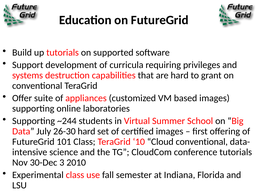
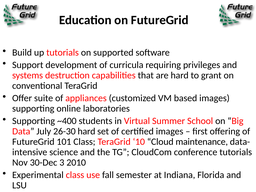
~244: ~244 -> ~400 (67, 121)
Cloud conventional: conventional -> maintenance (202, 142)
